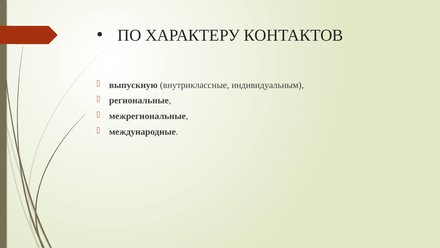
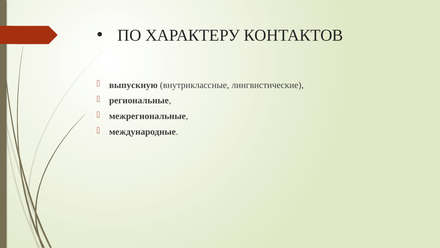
индивидуальным: индивидуальным -> лингвистические (268, 85)
